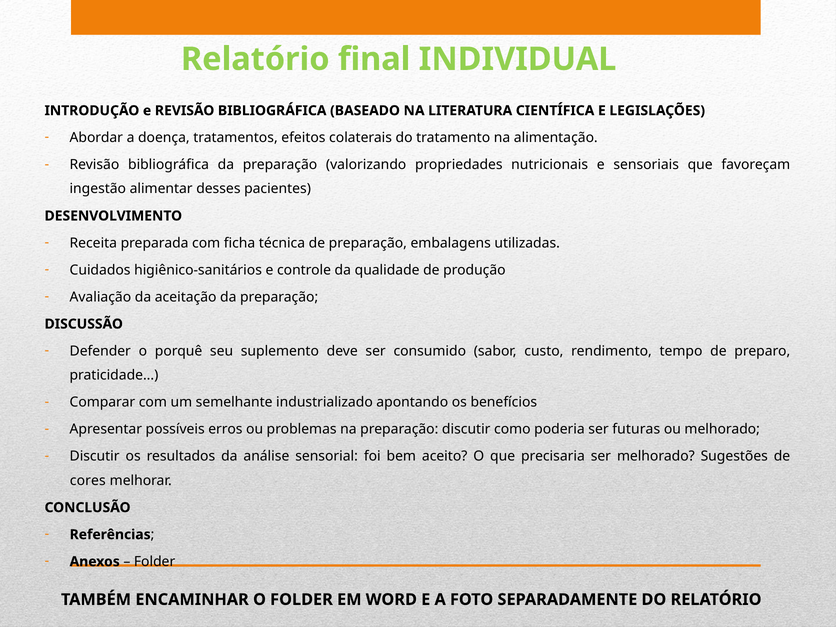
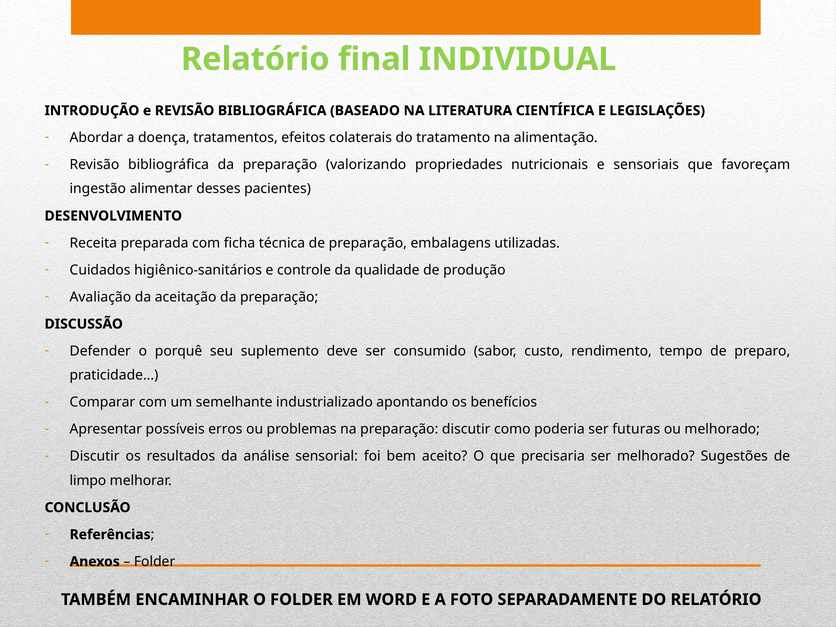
cores: cores -> limpo (88, 481)
